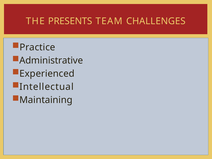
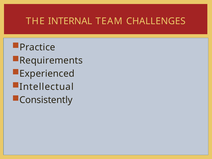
PRESENTS: PRESENTS -> INTERNAL (70, 21)
Administrative: Administrative -> Requirements (51, 60)
Maintaining: Maintaining -> Consistently (46, 100)
